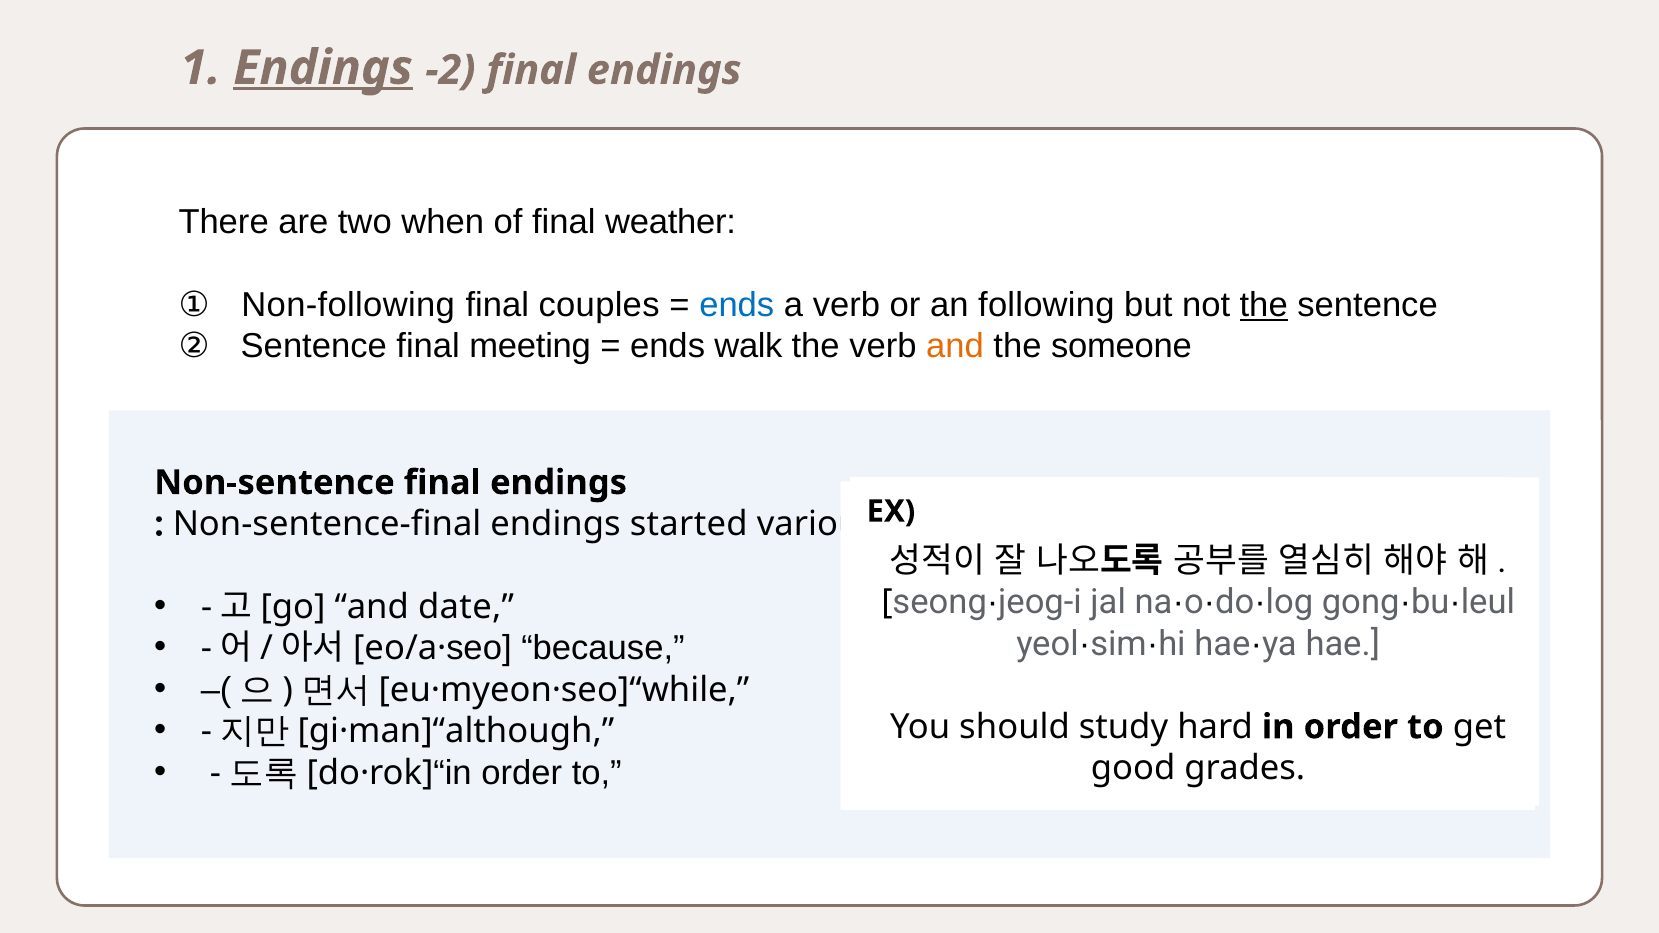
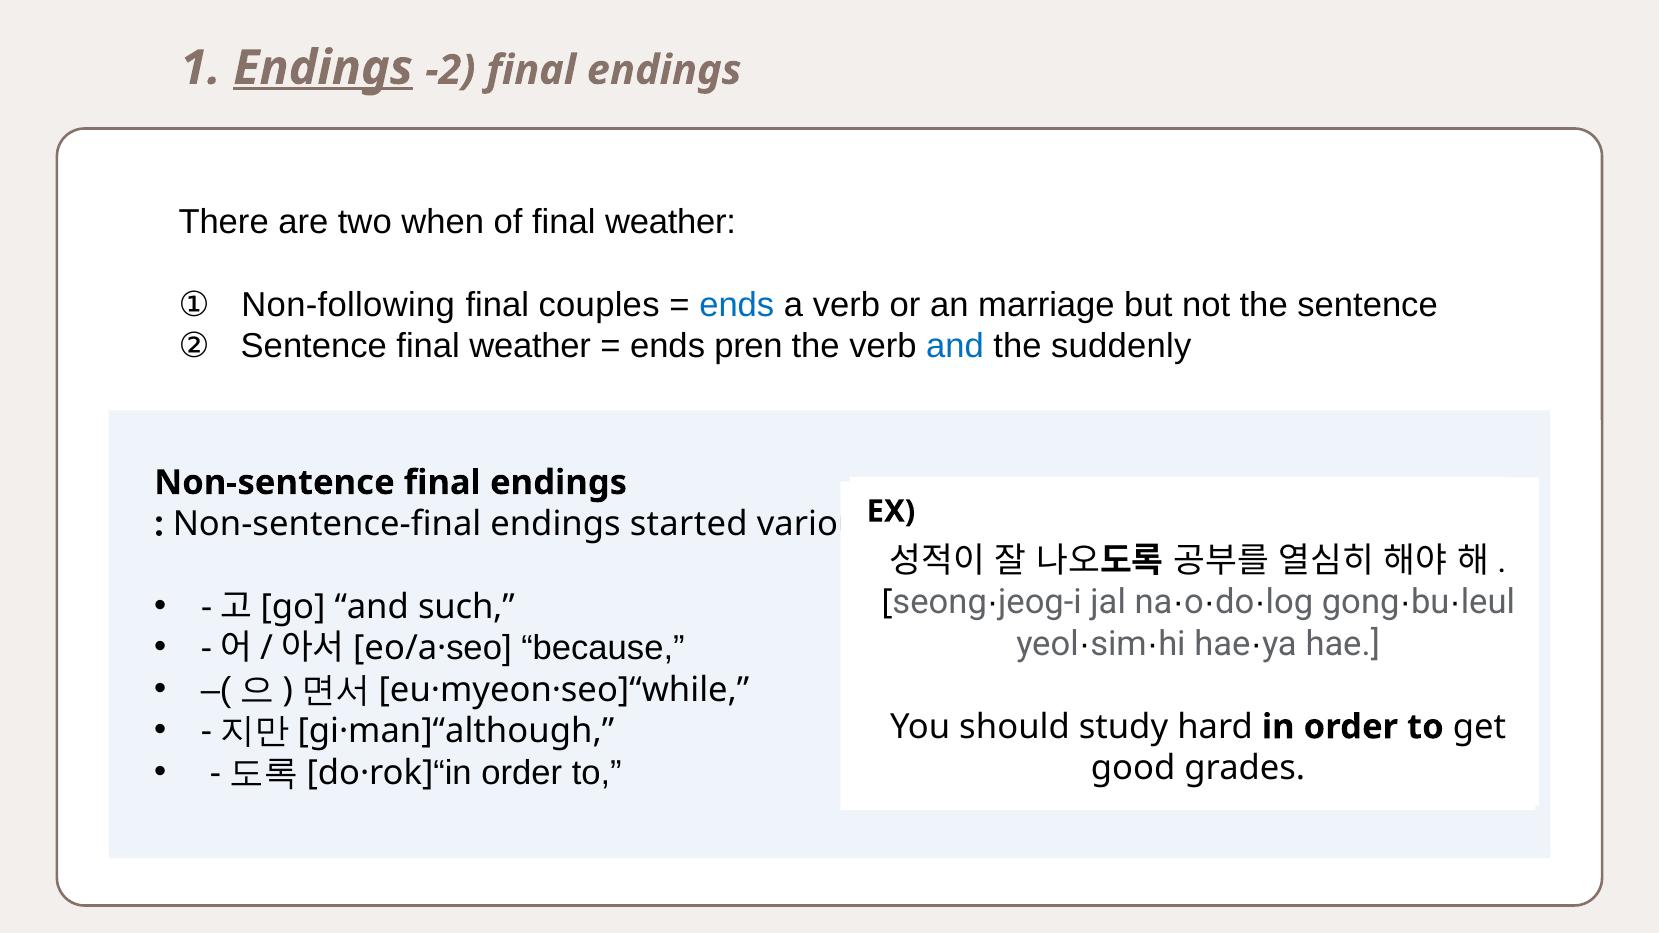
following: following -> marriage (1046, 305)
the underline: present -> none (1264, 305)
Sentence final meeting: meeting -> weather (530, 346)
walk: walk -> pren (748, 346)
and colour: orange -> blue (955, 346)
someone: someone -> suddenly (1121, 346)
date: date -> such (466, 607)
